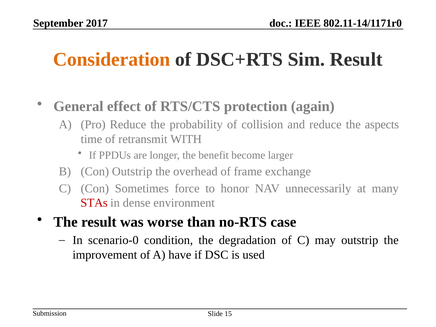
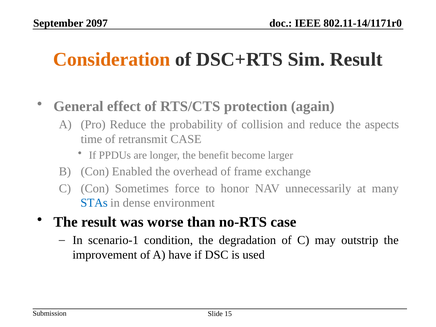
2017: 2017 -> 2097 (97, 23)
retransmit WITH: WITH -> CASE (186, 139)
Con Outstrip: Outstrip -> Enabled (132, 171)
STAs colour: red -> blue (94, 203)
scenario-0: scenario-0 -> scenario-1 (113, 240)
